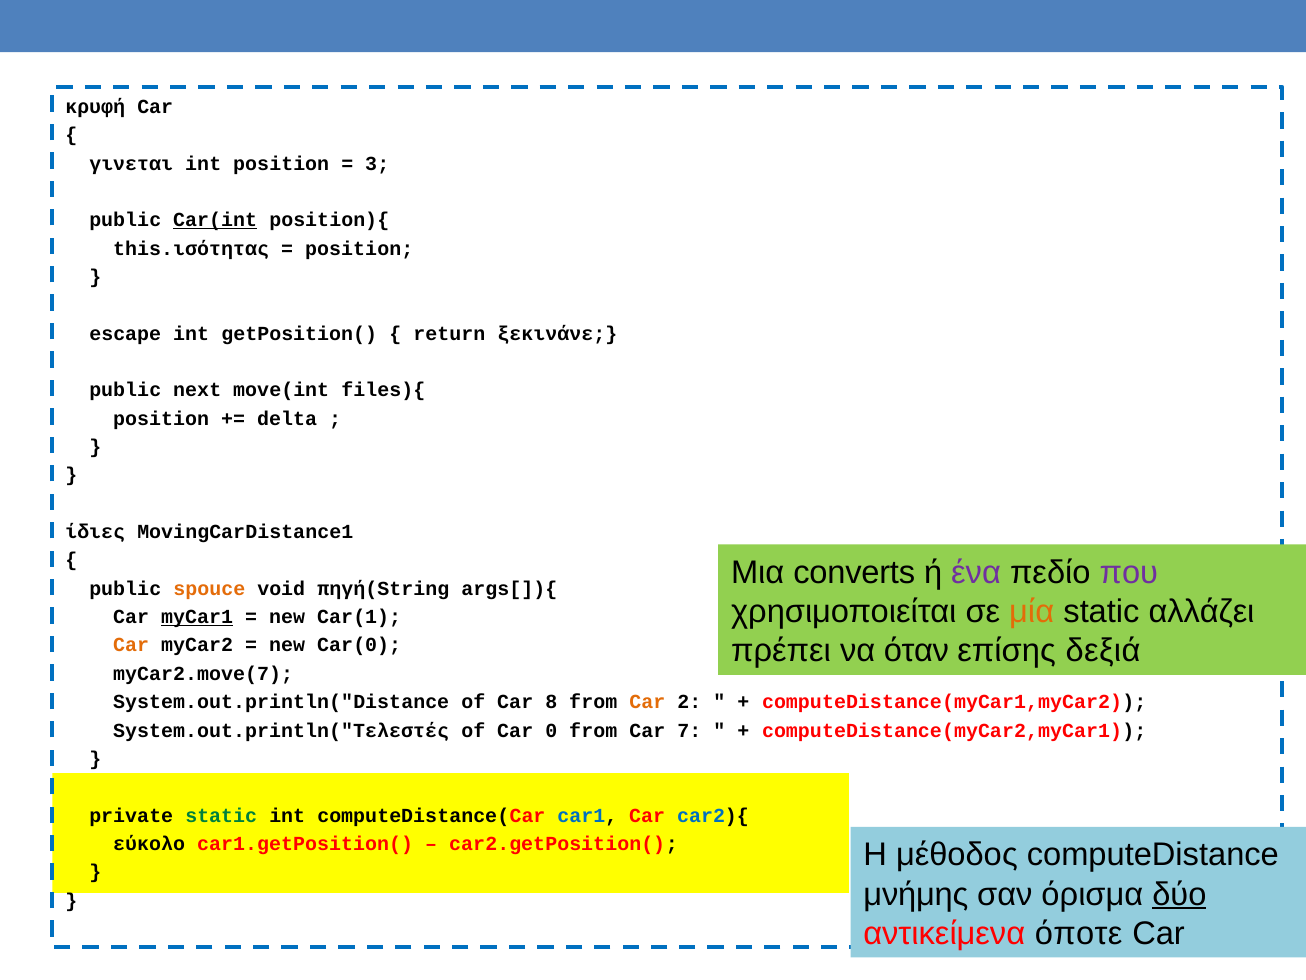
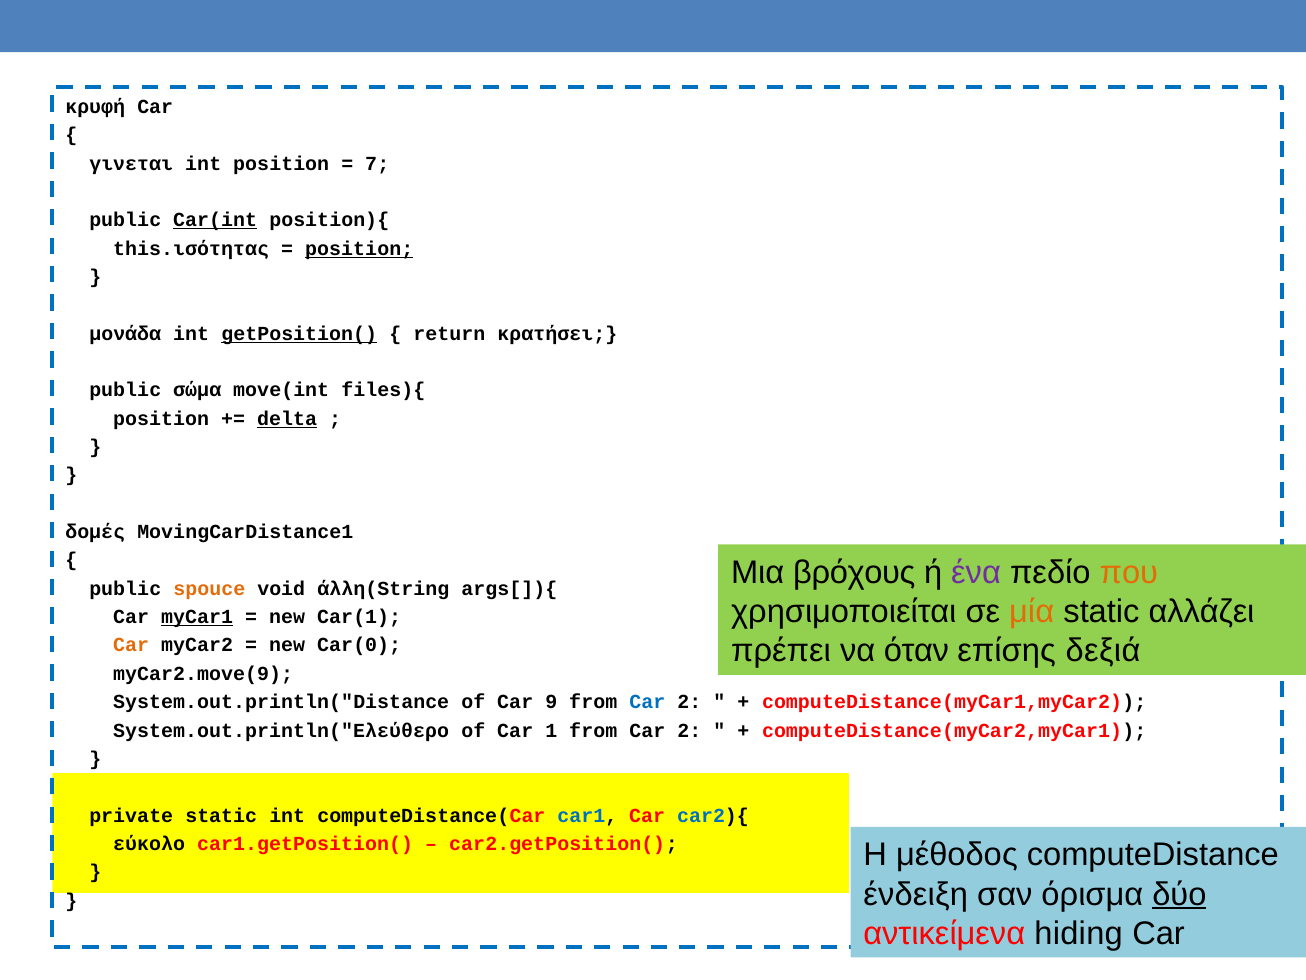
3: 3 -> 7 (377, 163)
position underline: none -> present (359, 248)
escape: escape -> μονάδα (125, 333)
getPosition( underline: none -> present (299, 333)
ξεκινάνε: ξεκινάνε -> κρατήσει (557, 333)
next: next -> σώμα (197, 390)
delta underline: none -> present (287, 418)
ίδιες: ίδιες -> δομές (95, 532)
converts: converts -> βρόχους (854, 572)
που colour: purple -> orange (1129, 572)
πηγή(String: πηγή(String -> άλλη(String (383, 588)
myCar2.move(7: myCar2.move(7 -> myCar2.move(9 (203, 673)
8: 8 -> 9 (551, 702)
Car colour: orange -> blue (647, 702)
System.out.println("Τελεστές: System.out.println("Τελεστές -> System.out.println("Ελεύθερο (281, 730)
0: 0 -> 1 (551, 730)
7: 7 -> 2 (689, 730)
static colour: green -> black (221, 815)
μνήμης: μνήμης -> ένδειξη (916, 894)
όποτε: όποτε -> hiding (1079, 933)
